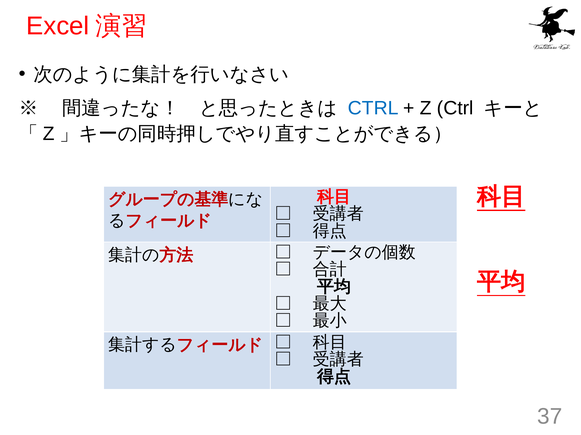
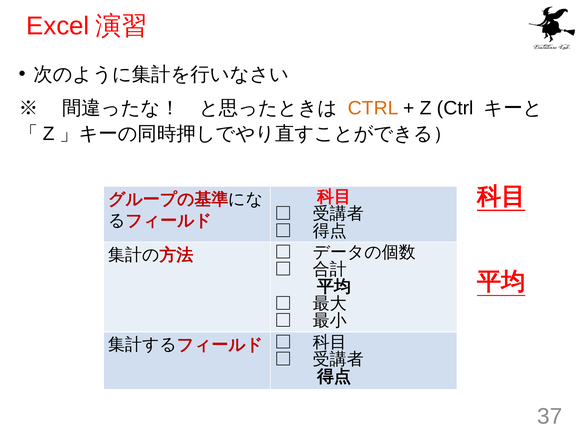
CTRL colour: blue -> orange (373, 108)
